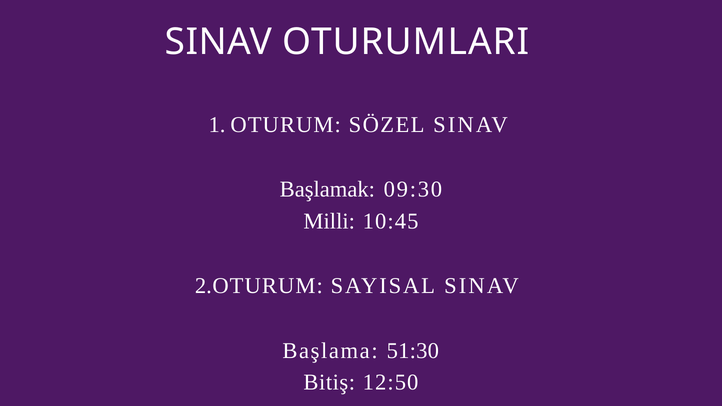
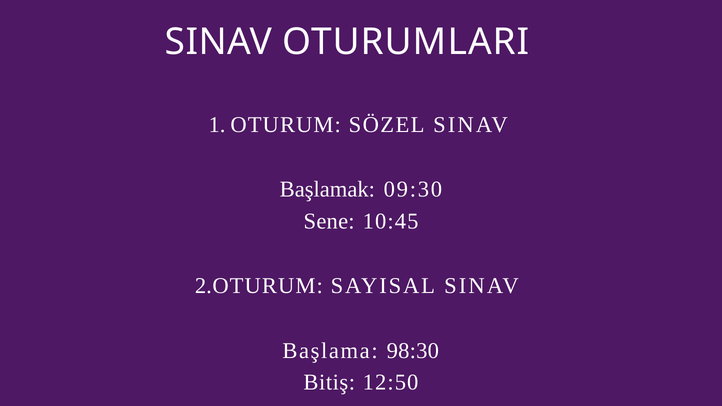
Milli: Milli -> Sene (329, 221)
51:30: 51:30 -> 98:30 (413, 351)
